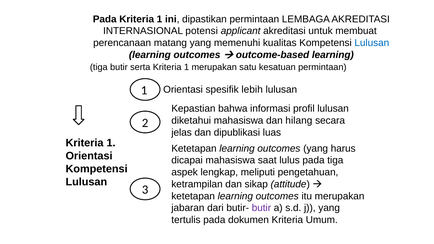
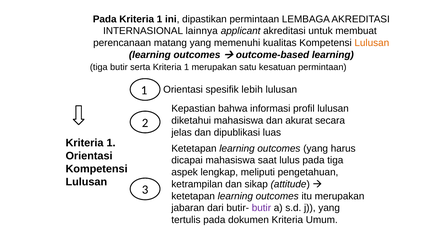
potensi: potensi -> lainnya (202, 31)
Lulusan colour: blue -> orange (372, 43)
hilang: hilang -> akurat (299, 121)
